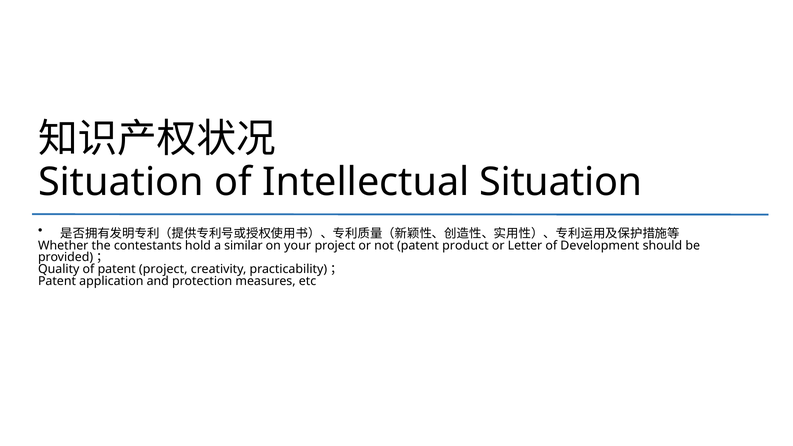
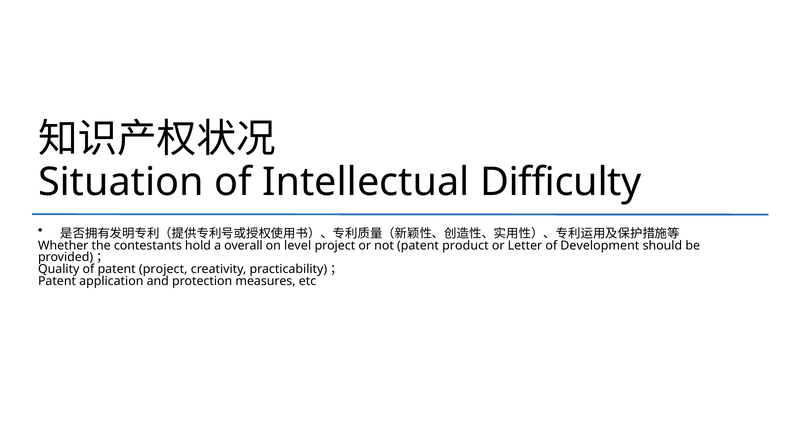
Intellectual Situation: Situation -> Difficulty (561, 182)
similar: similar -> overall (243, 245)
your: your -> level (298, 245)
